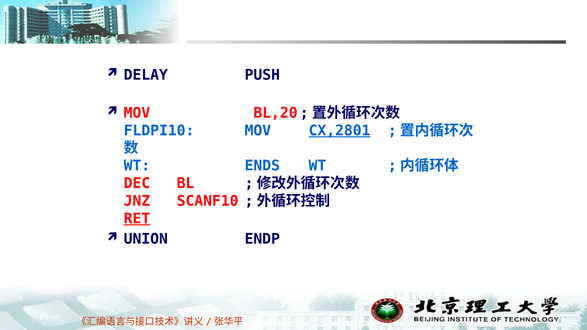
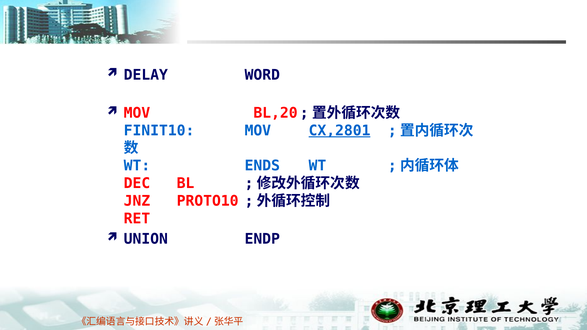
PUSH: PUSH -> WORD (262, 75)
FLDPI10: FLDPI10 -> FINIT10 (159, 131)
SCANF10: SCANF10 -> PROTO10 (208, 201)
RET underline: present -> none (137, 219)
